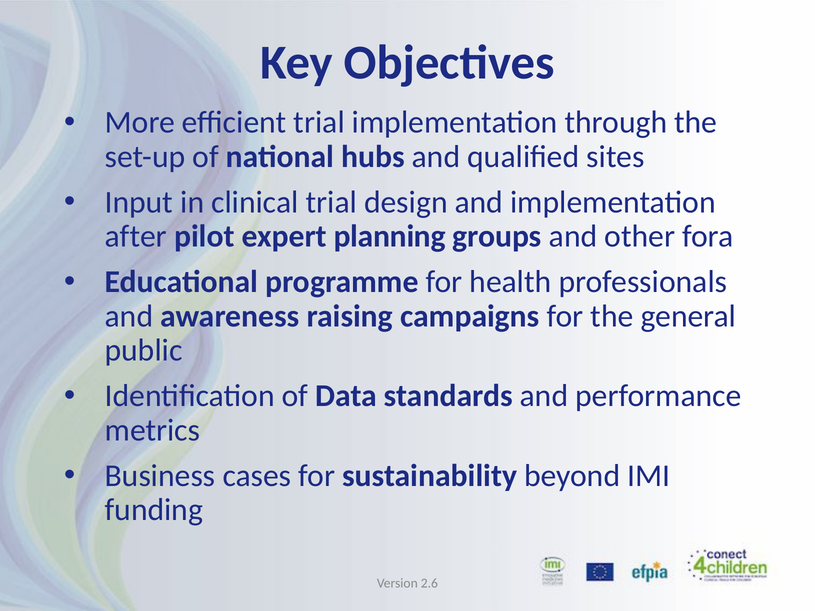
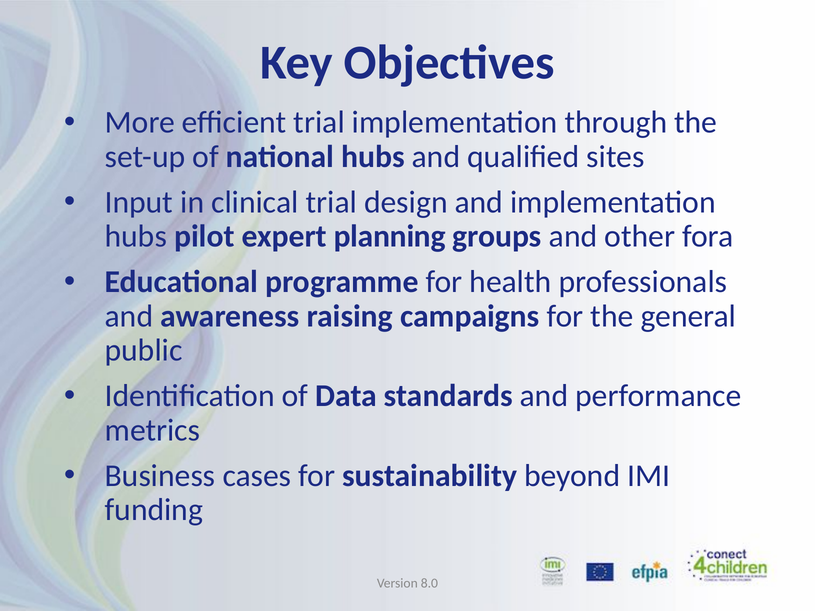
after: after -> hubs (136, 236)
2.6: 2.6 -> 8.0 (429, 584)
